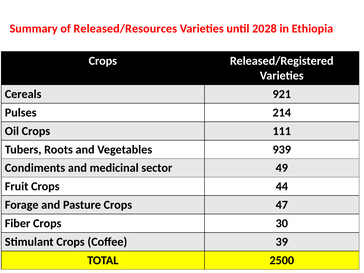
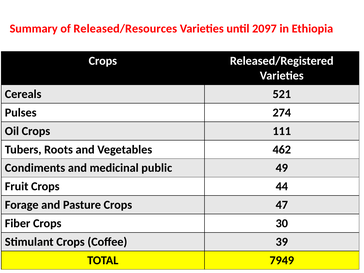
2028: 2028 -> 2097 (264, 29)
921: 921 -> 521 (282, 94)
214: 214 -> 274 (282, 113)
939: 939 -> 462 (282, 150)
sector: sector -> public (157, 168)
2500: 2500 -> 7949 (282, 260)
